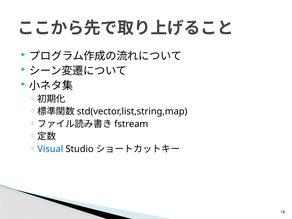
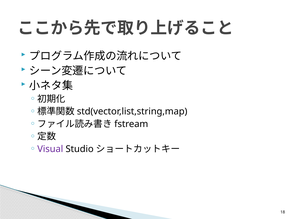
Visual colour: blue -> purple (50, 149)
